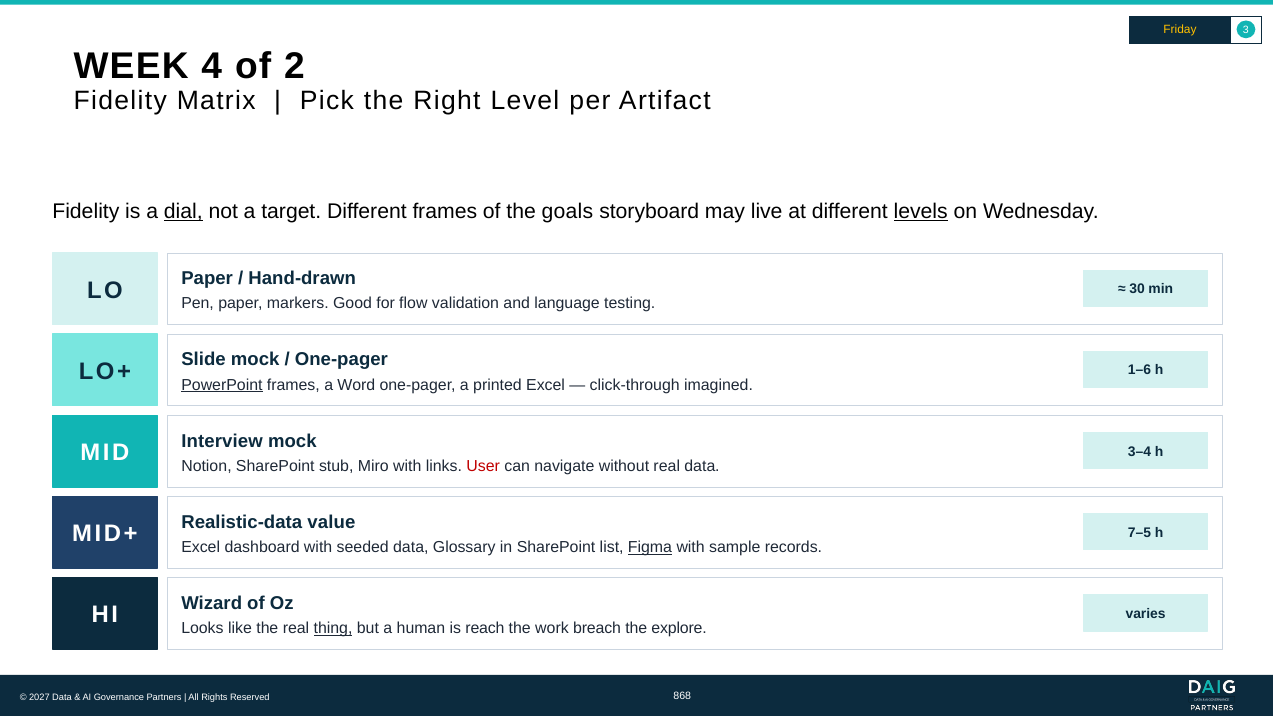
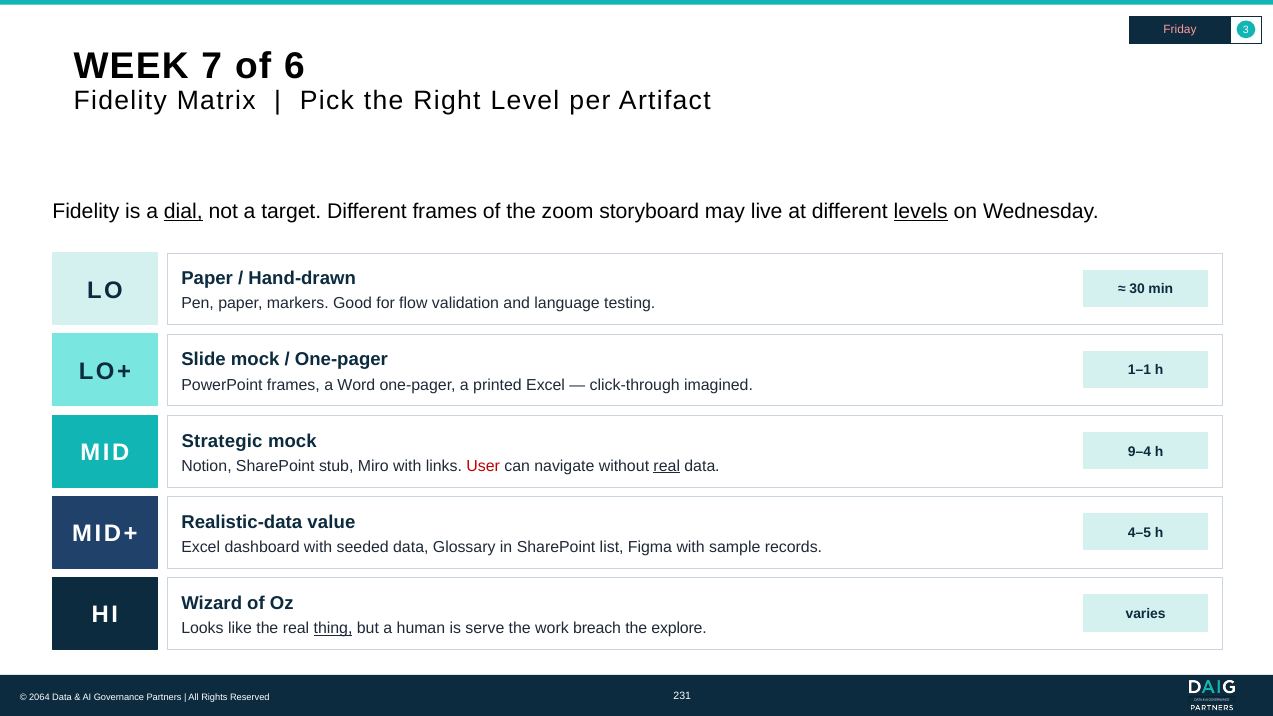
Friday colour: yellow -> pink (1180, 29)
4: 4 -> 7 (212, 66)
2: 2 -> 6 (294, 66)
goals: goals -> zoom (568, 211)
1–6: 1–6 -> 1–1 (1139, 370)
PowerPoint underline: present -> none (222, 385)
Interview: Interview -> Strategic (222, 441)
3–4: 3–4 -> 9–4 (1139, 452)
real underline: none -> present (667, 466)
7–5: 7–5 -> 4–5 (1139, 533)
Figma underline: present -> none (650, 547)
reach: reach -> serve (485, 628)
2027: 2027 -> 2064 (39, 697)
868: 868 -> 231 (682, 696)
